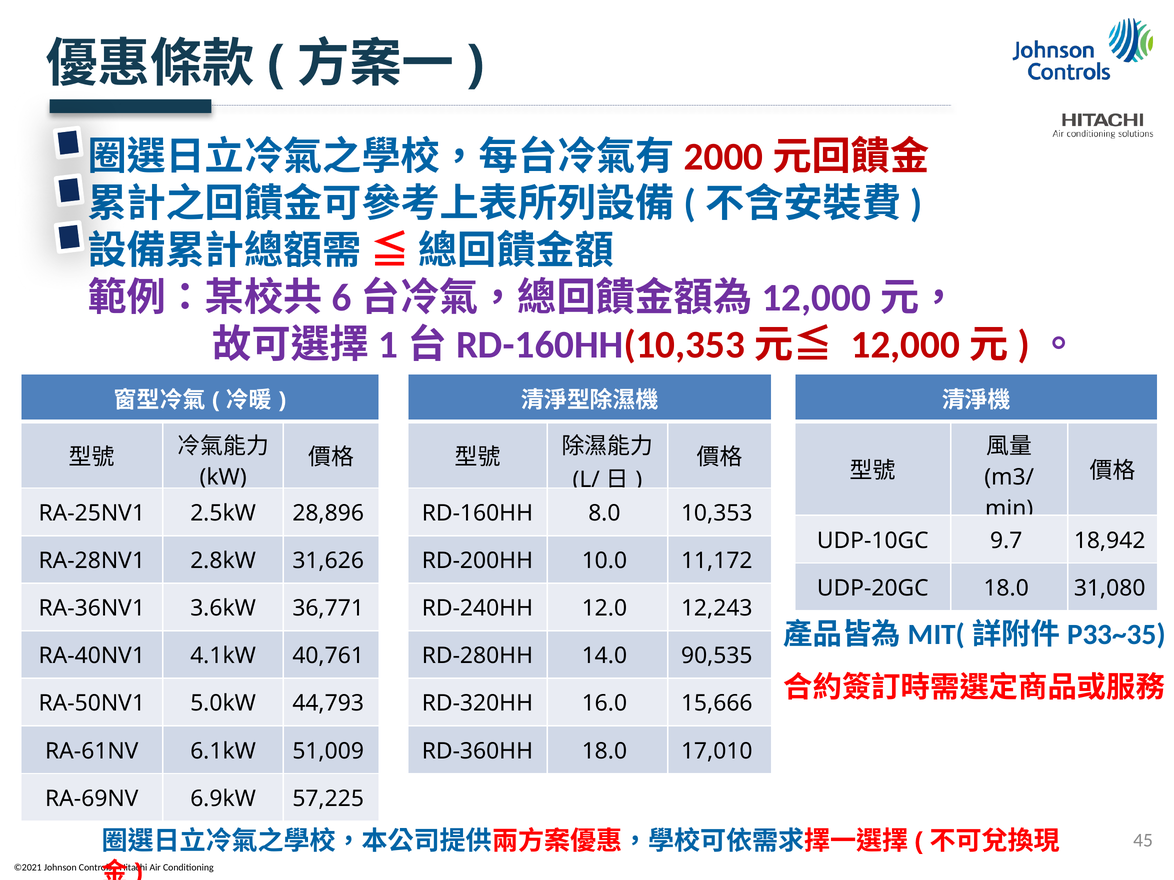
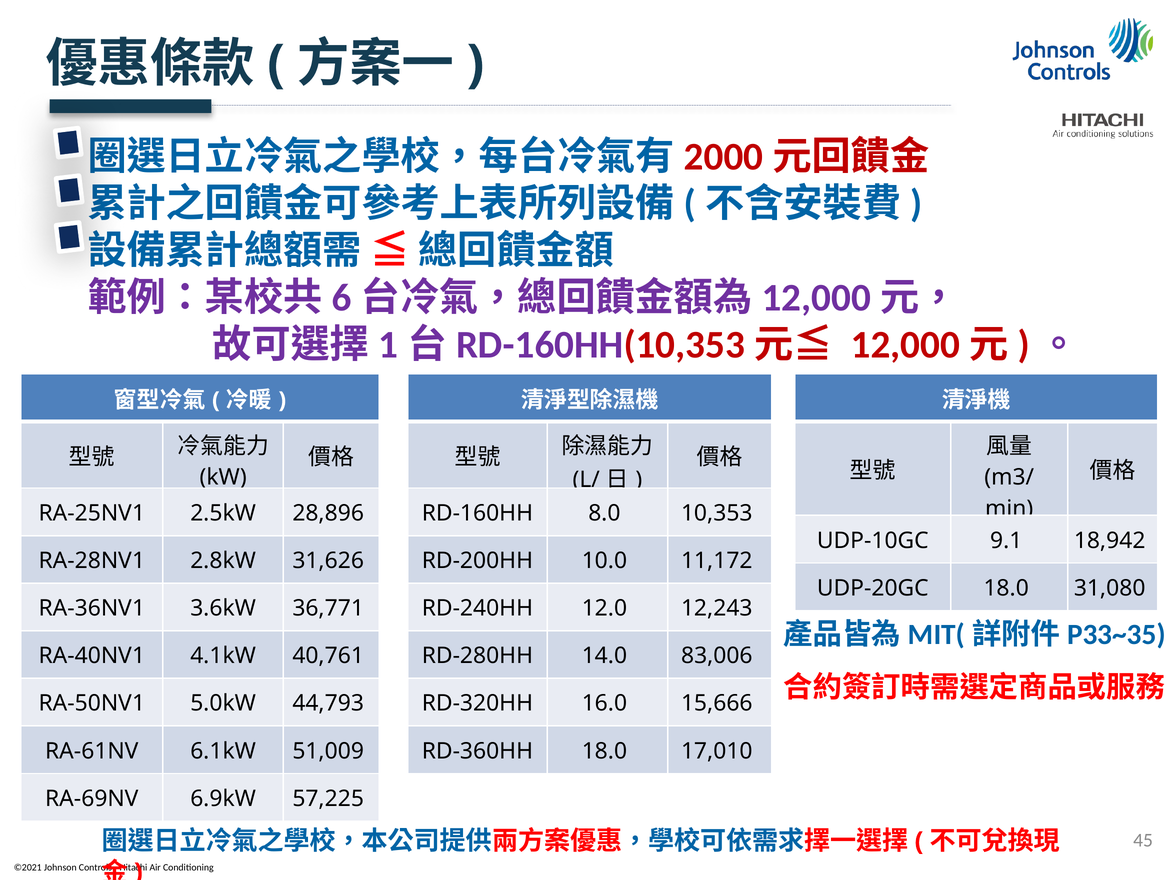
9.7: 9.7 -> 9.1 (1006, 541)
90,535: 90,535 -> 83,006 (717, 656)
